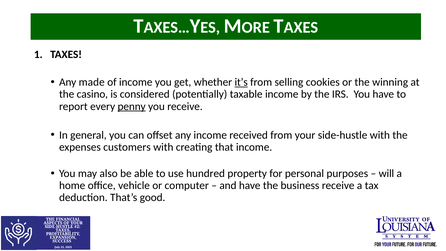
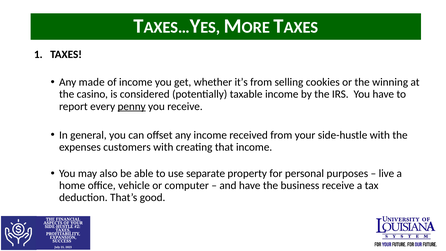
it’s underline: present -> none (241, 82)
hundred: hundred -> separate (206, 173)
will: will -> live (386, 173)
